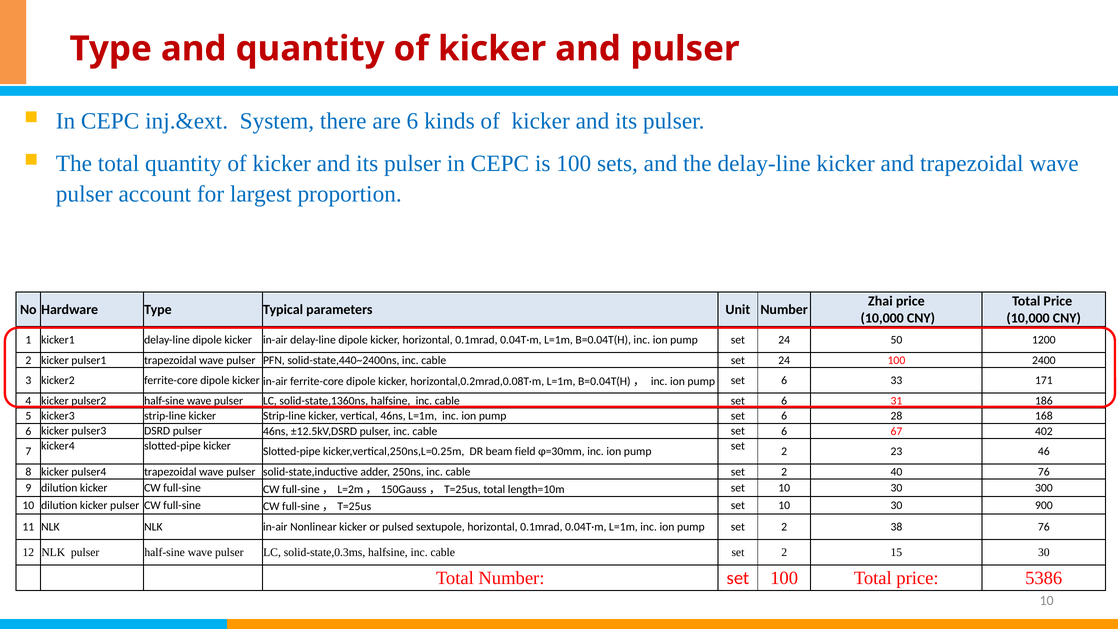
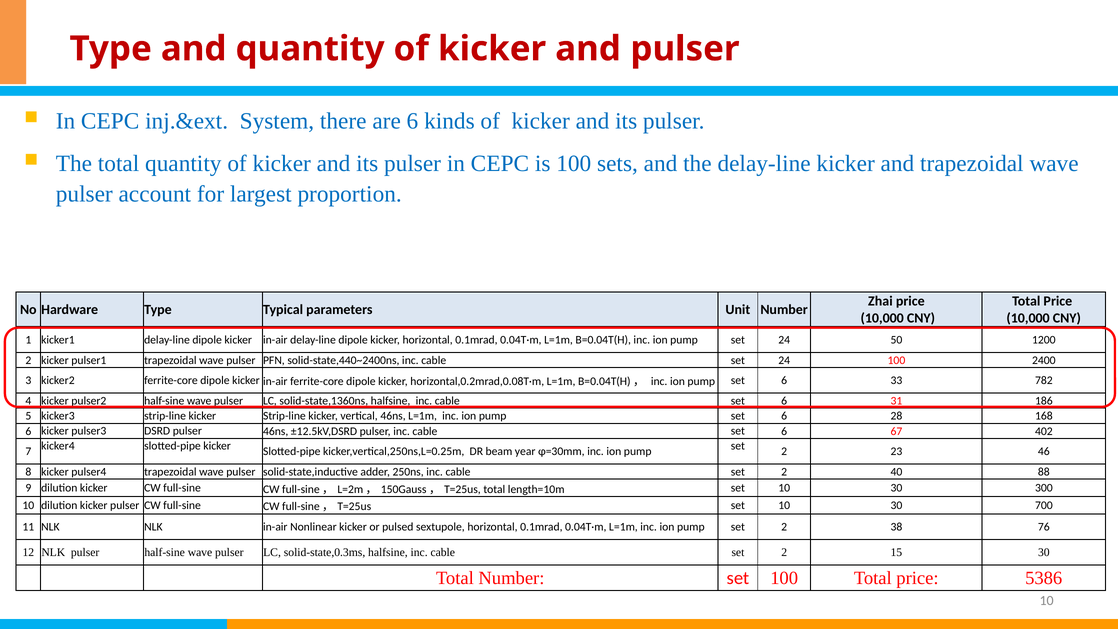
171: 171 -> 782 (1044, 381)
field: field -> year (525, 451)
40 76: 76 -> 88 (1044, 472)
900: 900 -> 700 (1044, 505)
